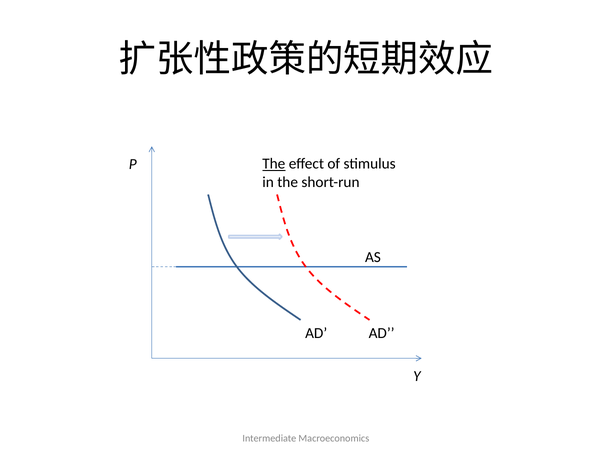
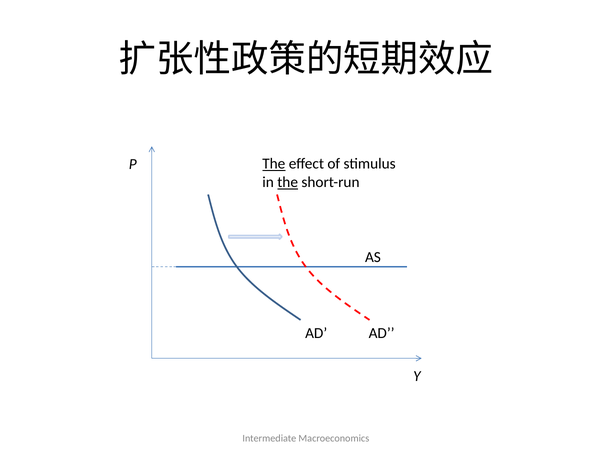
the underline: none -> present (288, 182)
